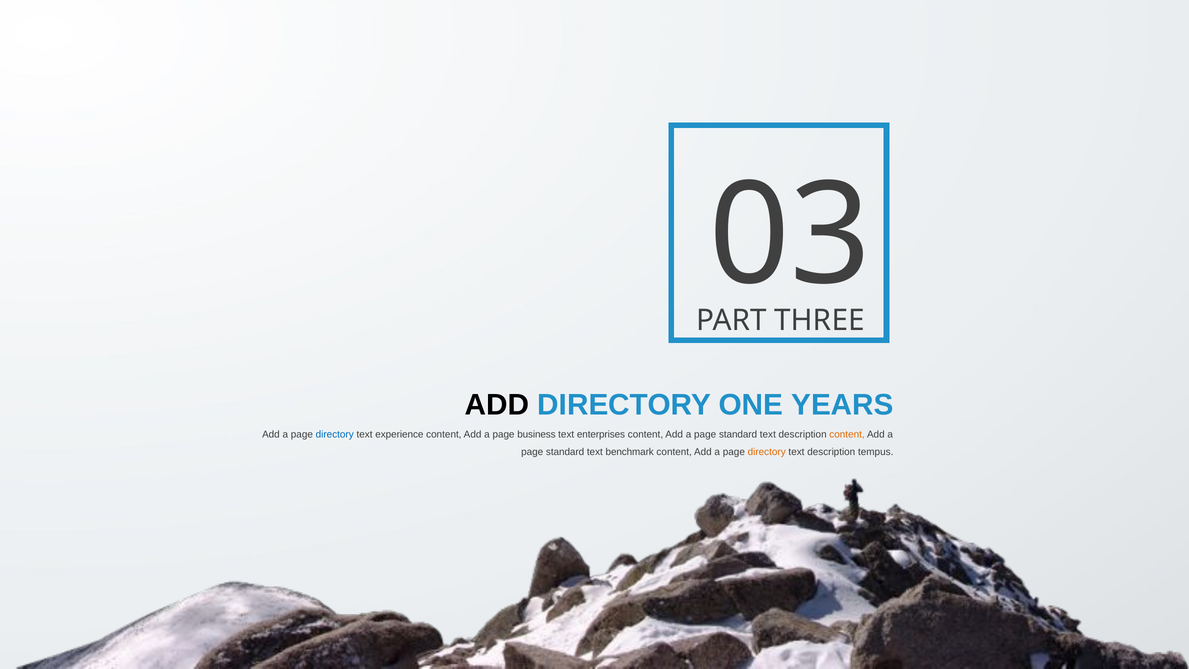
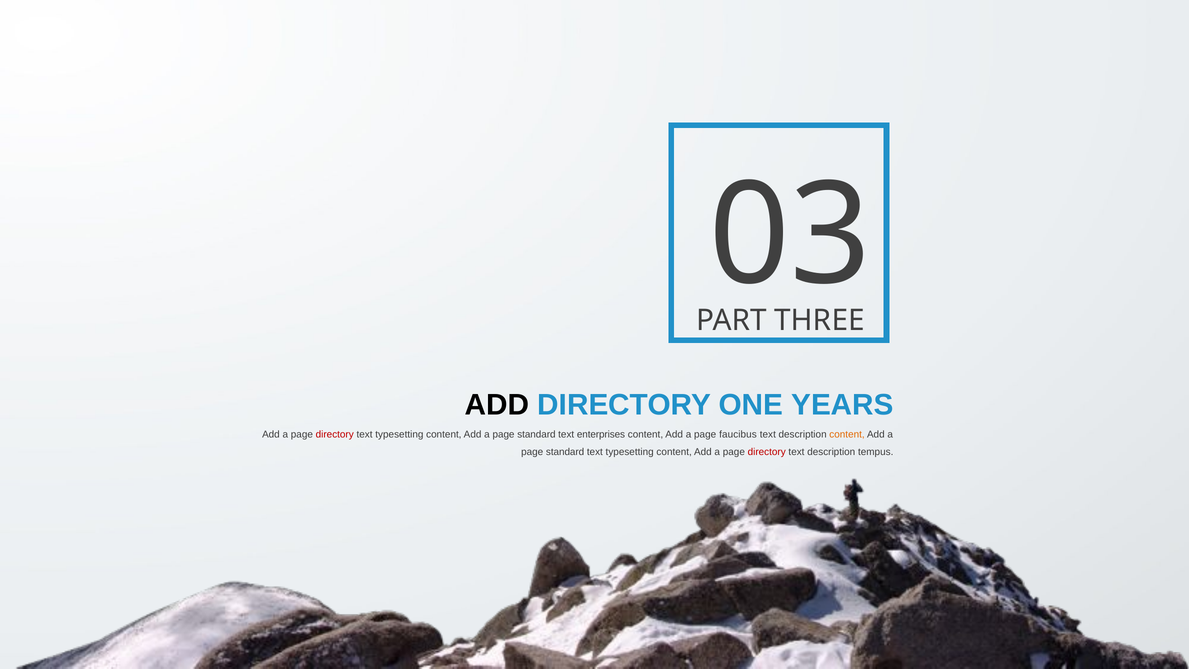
directory colour: blue -> red (335, 434)
experience: experience -> typesetting (399, 434)
business: business -> standard (536, 434)
standard: standard -> faucibus (738, 434)
benchmark: benchmark -> typesetting (630, 452)
directory colour: orange -> red (767, 452)
